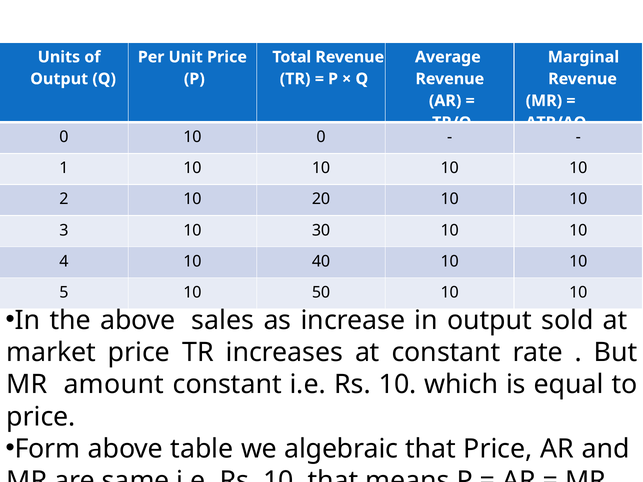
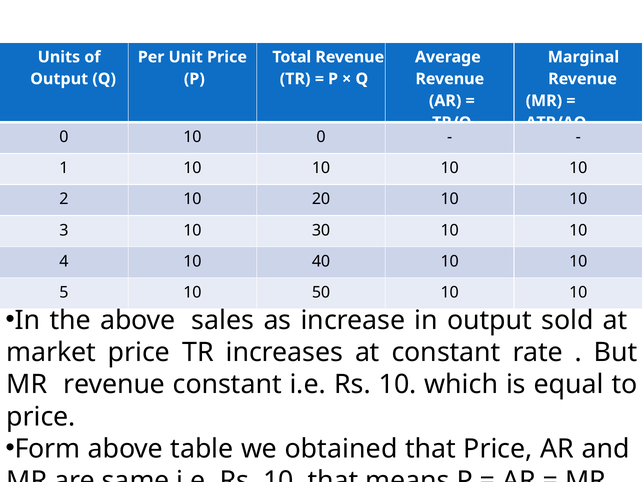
MR amount: amount -> revenue (114, 385)
algebraic: algebraic -> obtained (341, 449)
